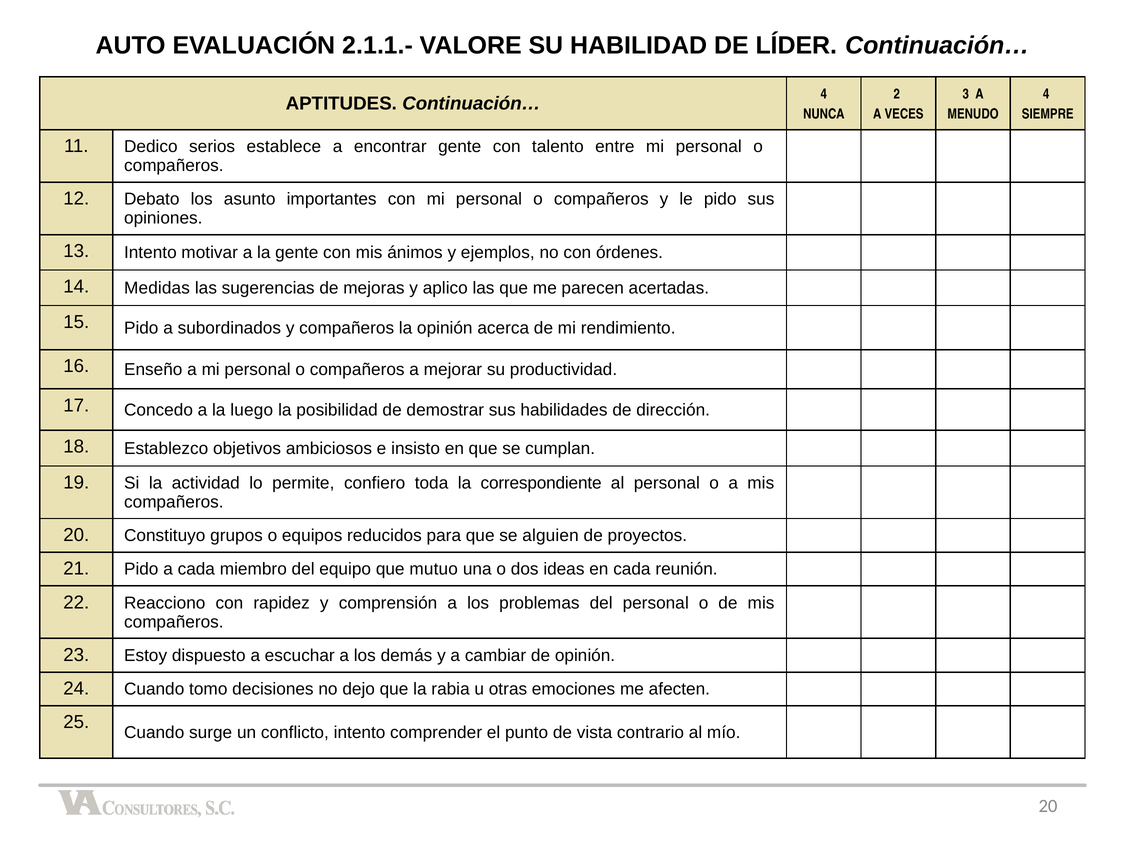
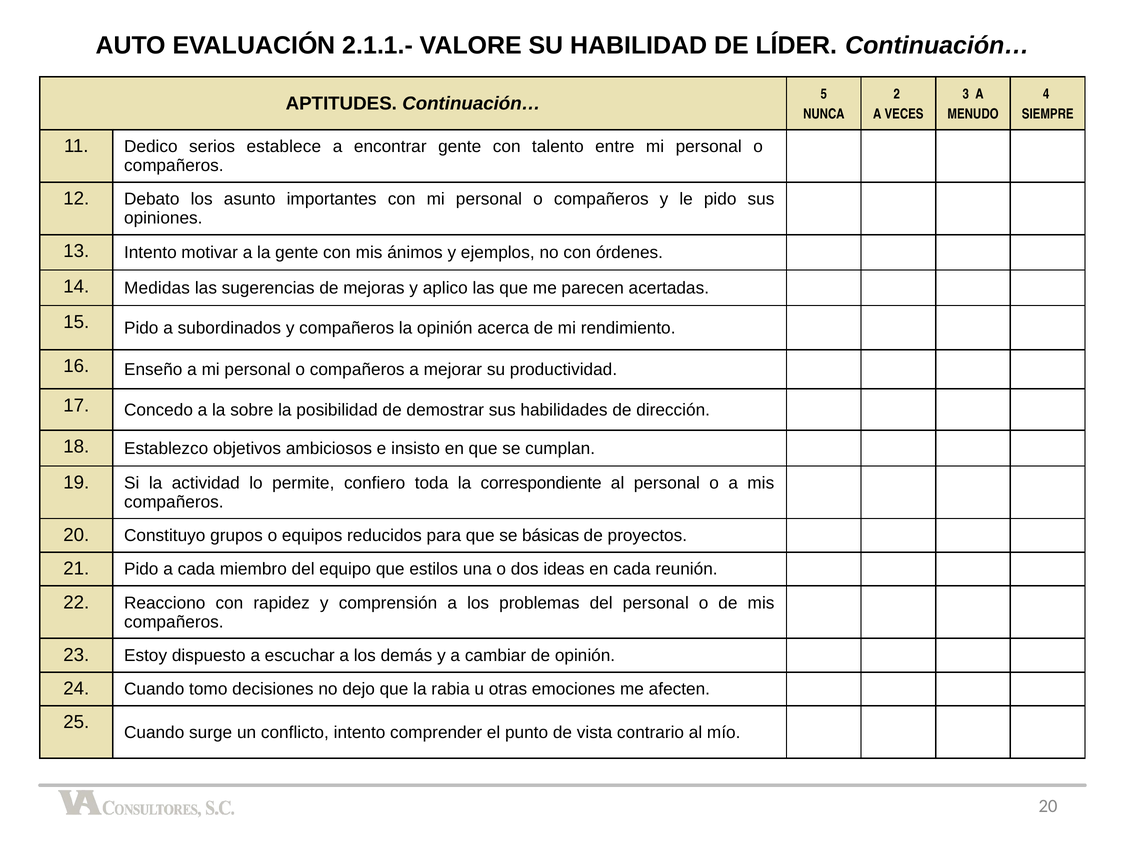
Continuación… 4: 4 -> 5 (824, 94)
luego: luego -> sobre (252, 410)
alguien: alguien -> básicas (551, 535)
mutuo: mutuo -> estilos (434, 569)
